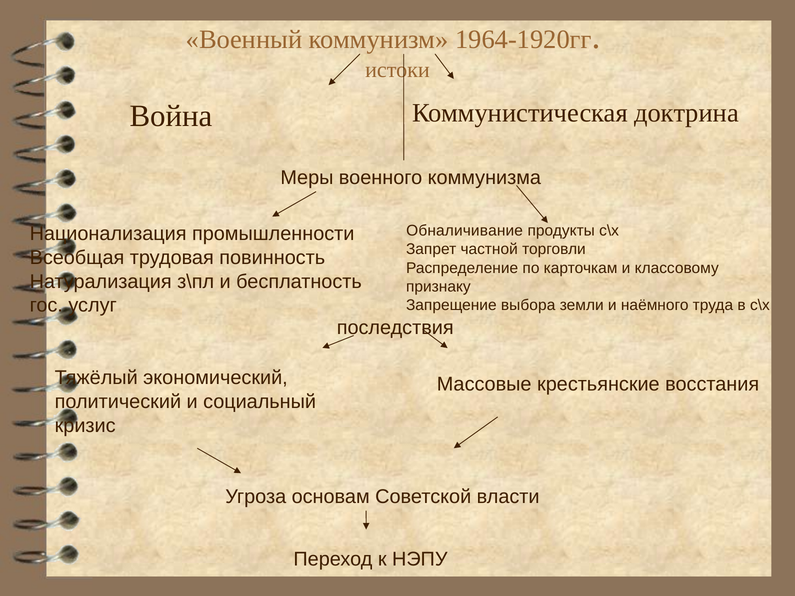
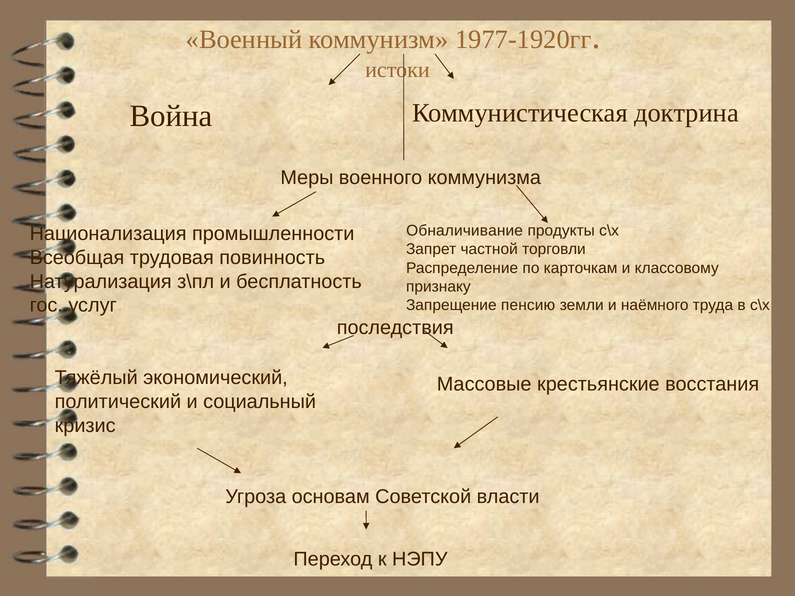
1964-1920гг: 1964-1920гг -> 1977-1920гг (523, 39)
выбора: выбора -> пенсию (528, 305)
